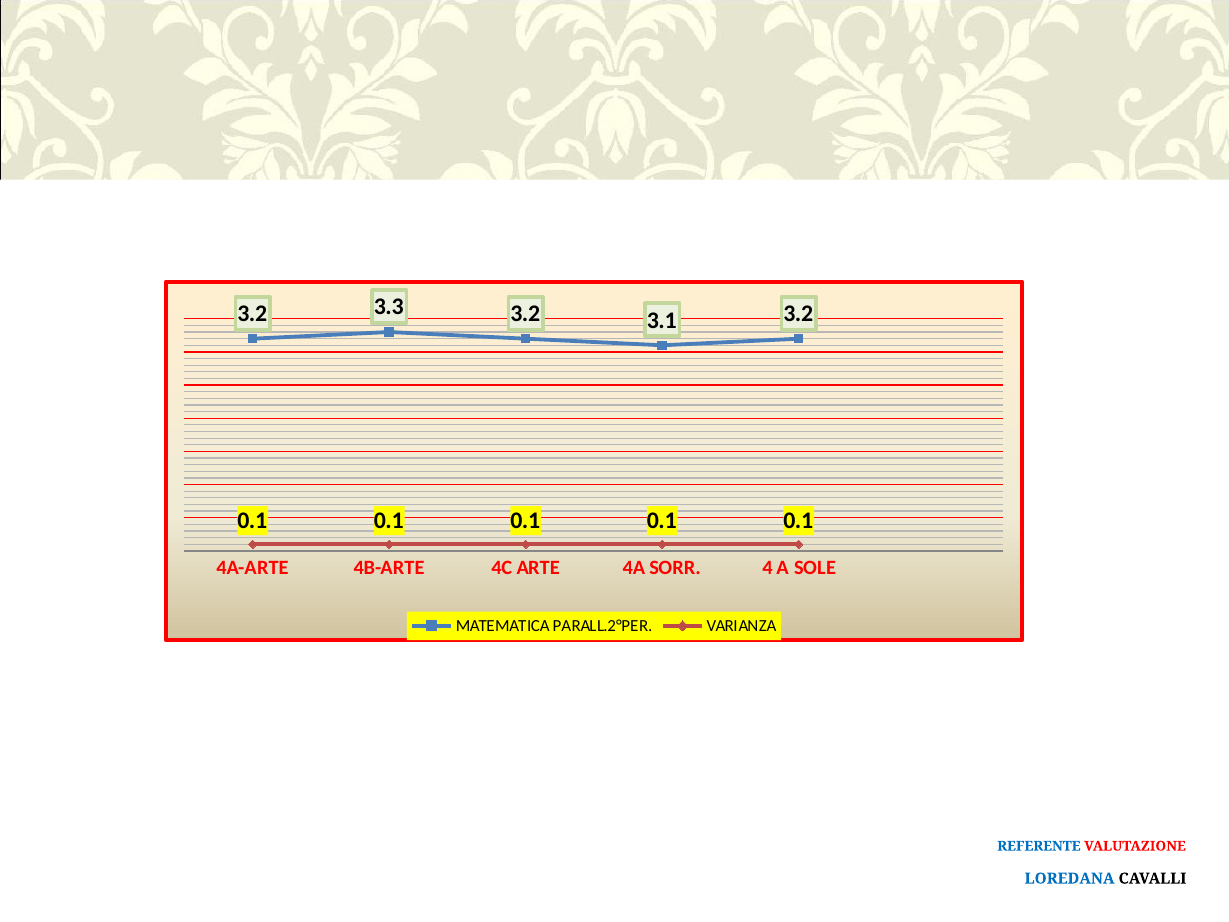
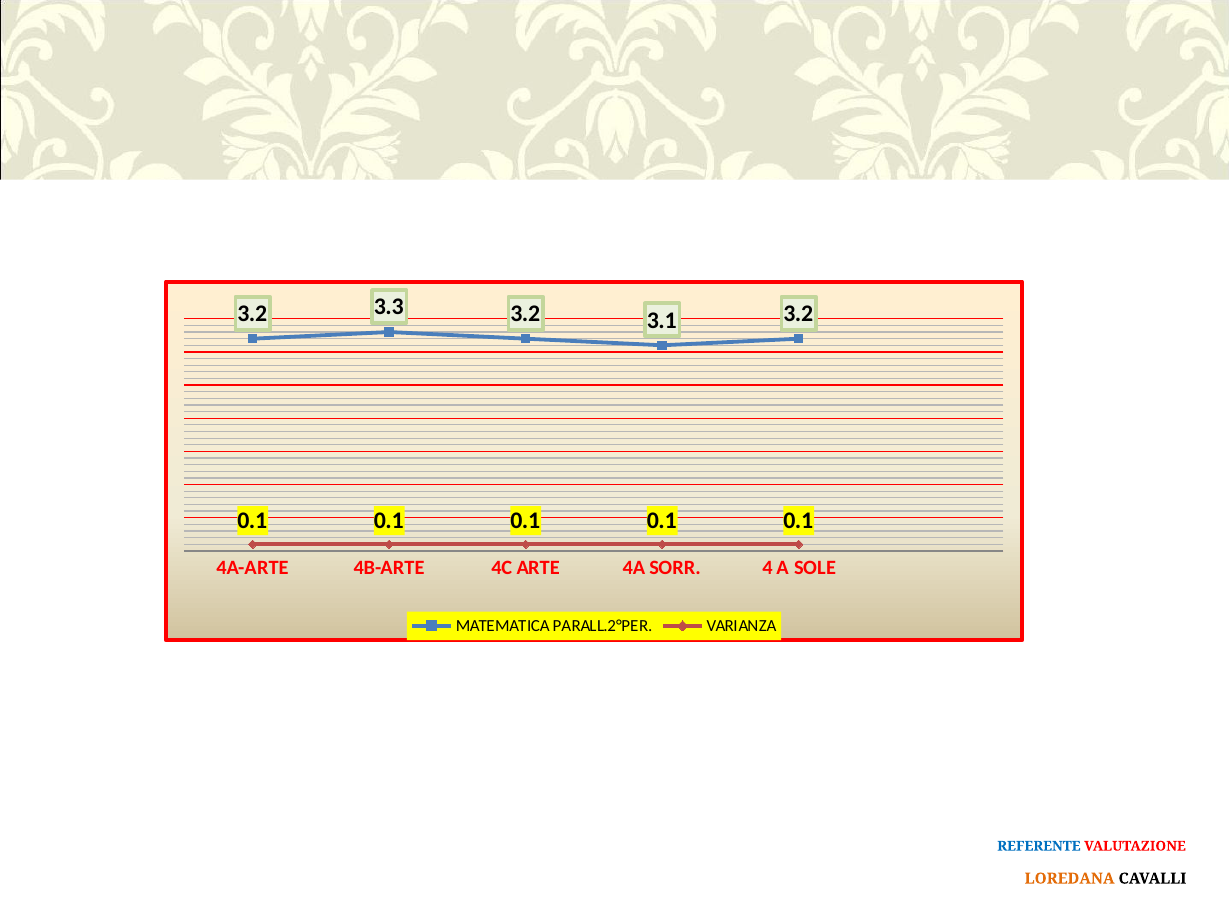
LOREDANA colour: blue -> orange (1070, 878)
